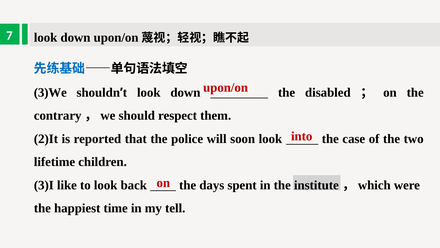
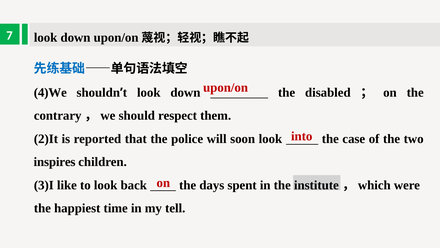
3)We: 3)We -> 4)We (50, 92)
lifetime: lifetime -> inspires (55, 162)
